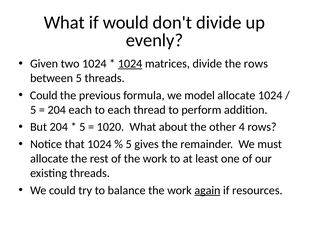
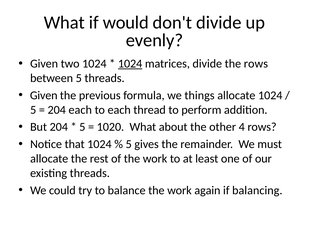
Could: Could -> Given (44, 95)
model: model -> things (200, 95)
again underline: present -> none (207, 190)
resources: resources -> balancing (257, 190)
